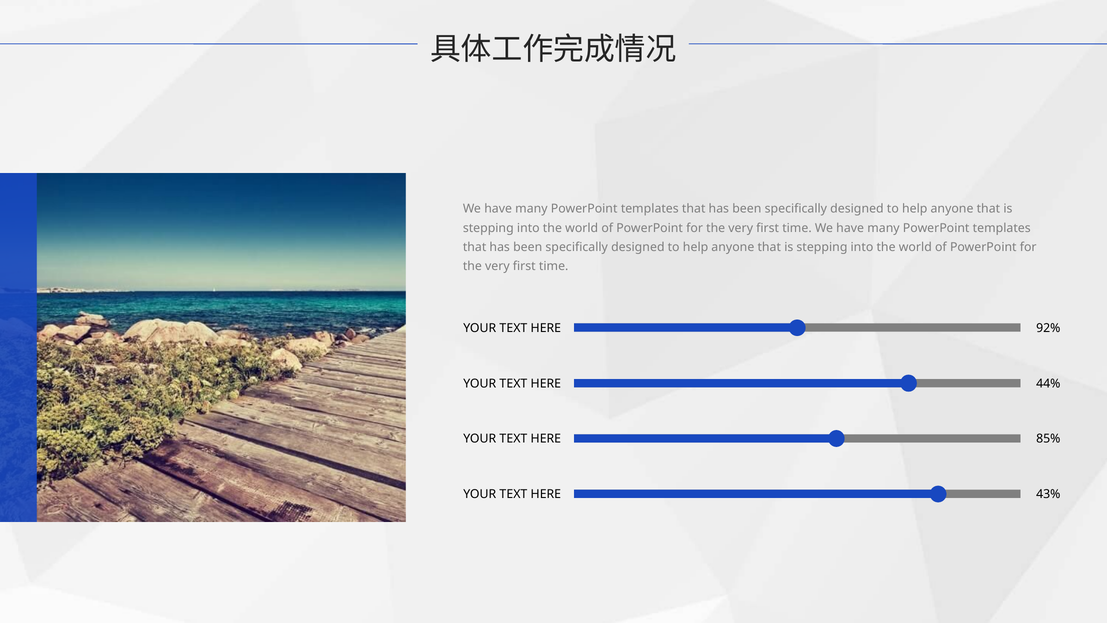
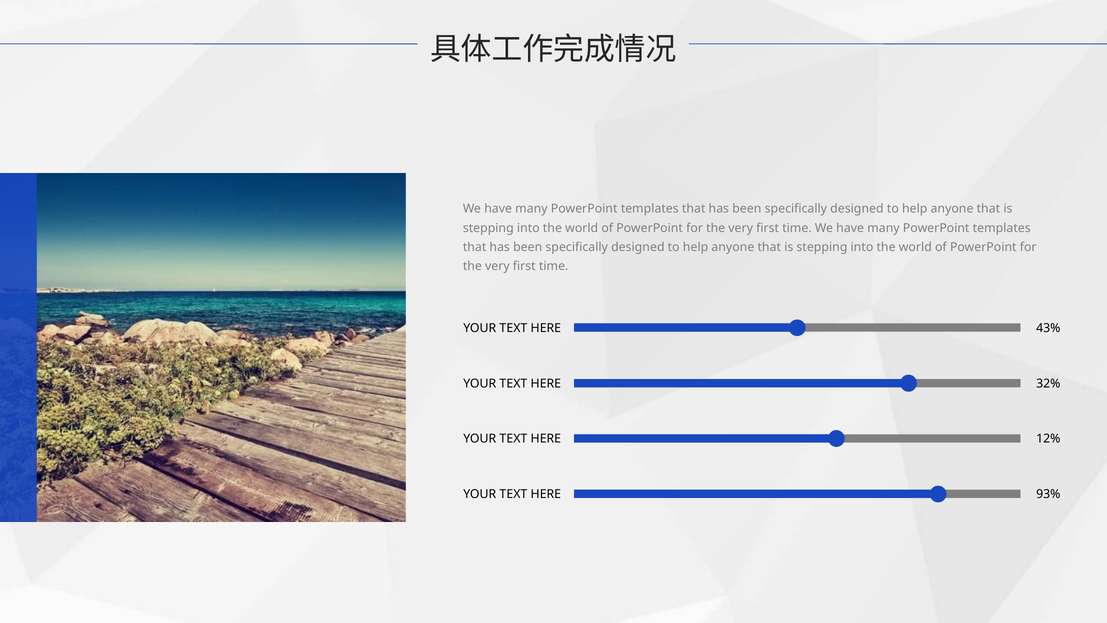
92%: 92% -> 43% (1048, 328)
44%: 44% -> 32% (1048, 383)
85%: 85% -> 12% (1048, 438)
43%: 43% -> 93% (1048, 494)
